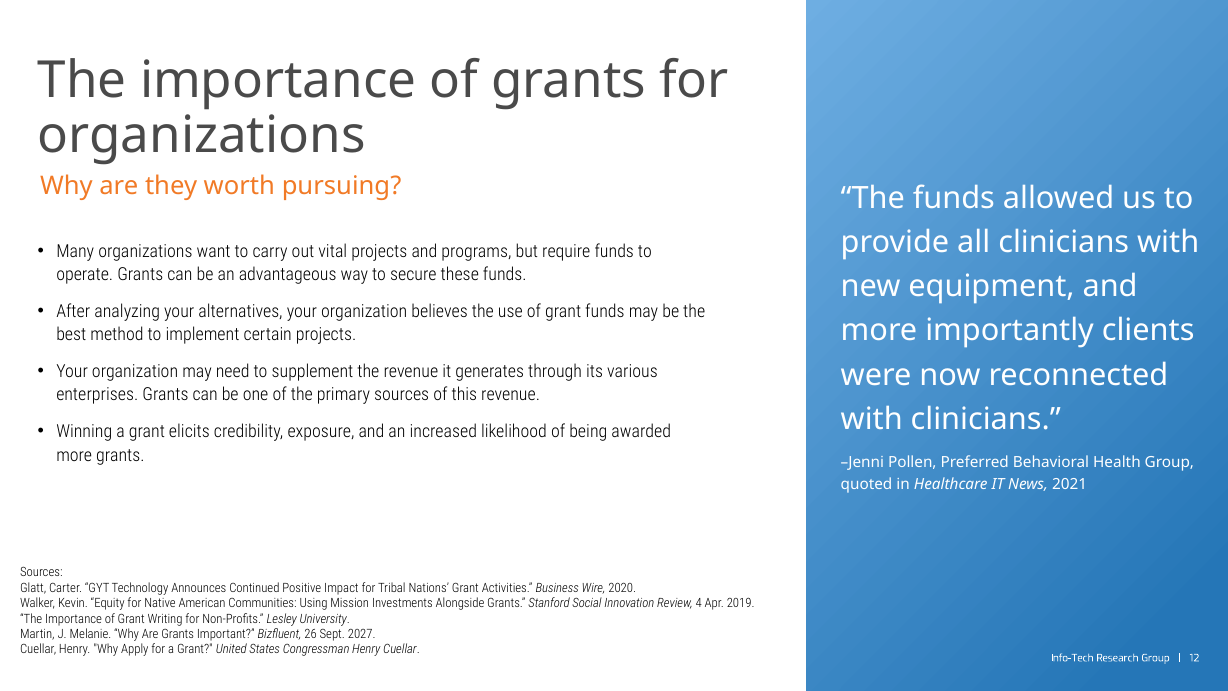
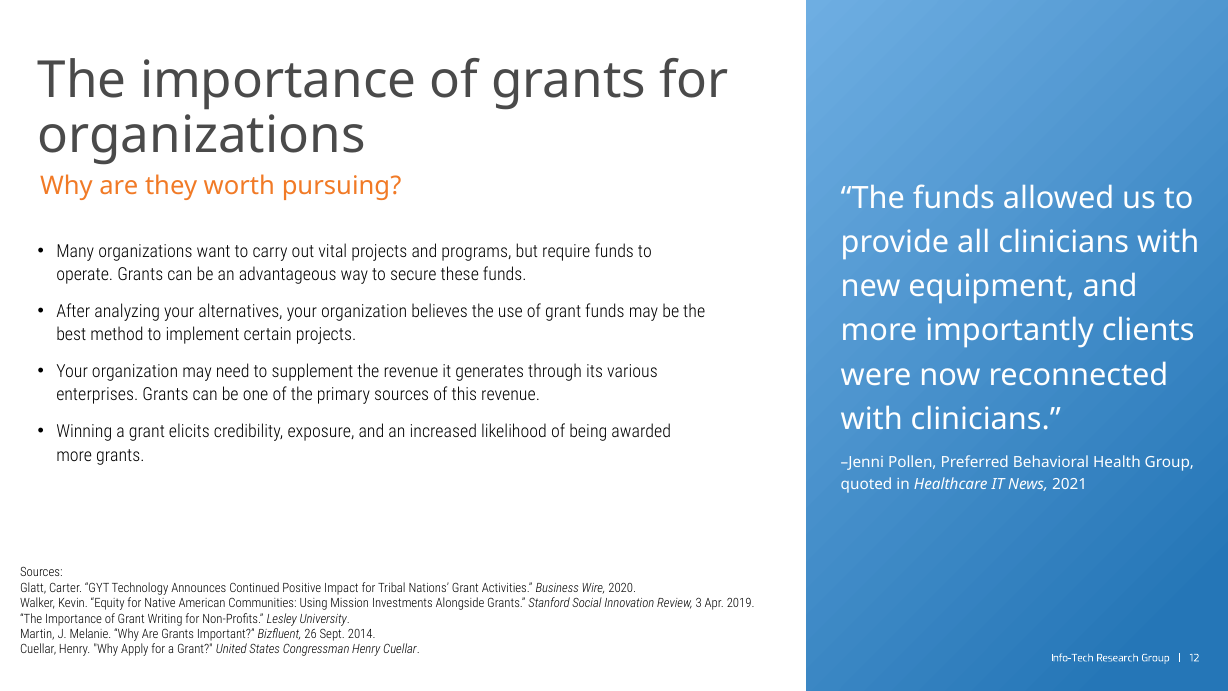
4: 4 -> 3 (699, 603)
2027: 2027 -> 2014 (362, 634)
